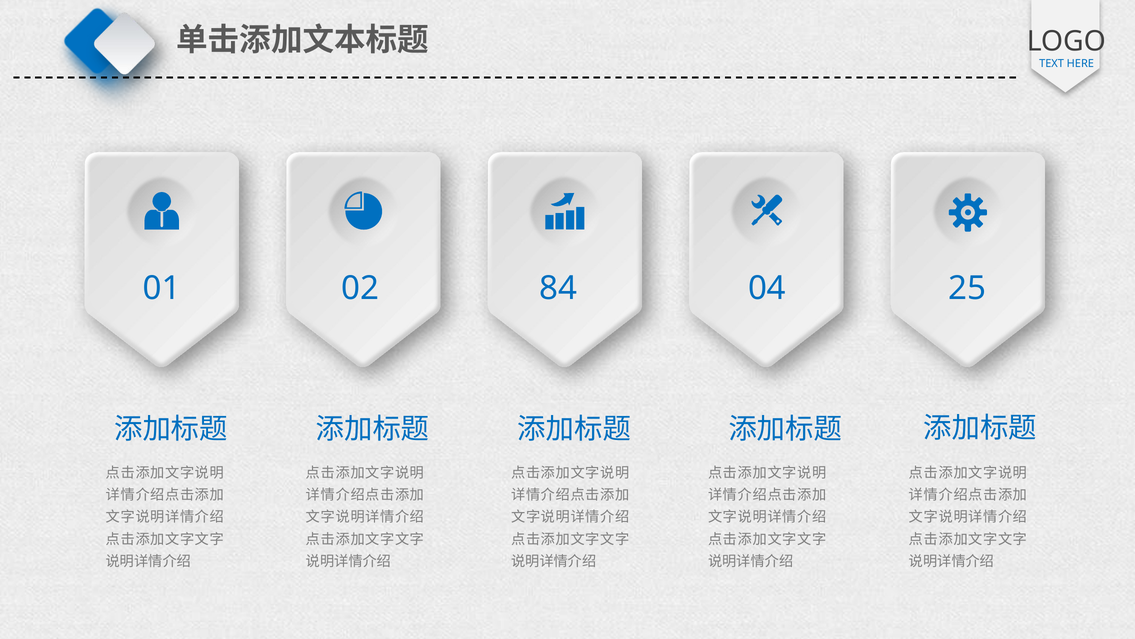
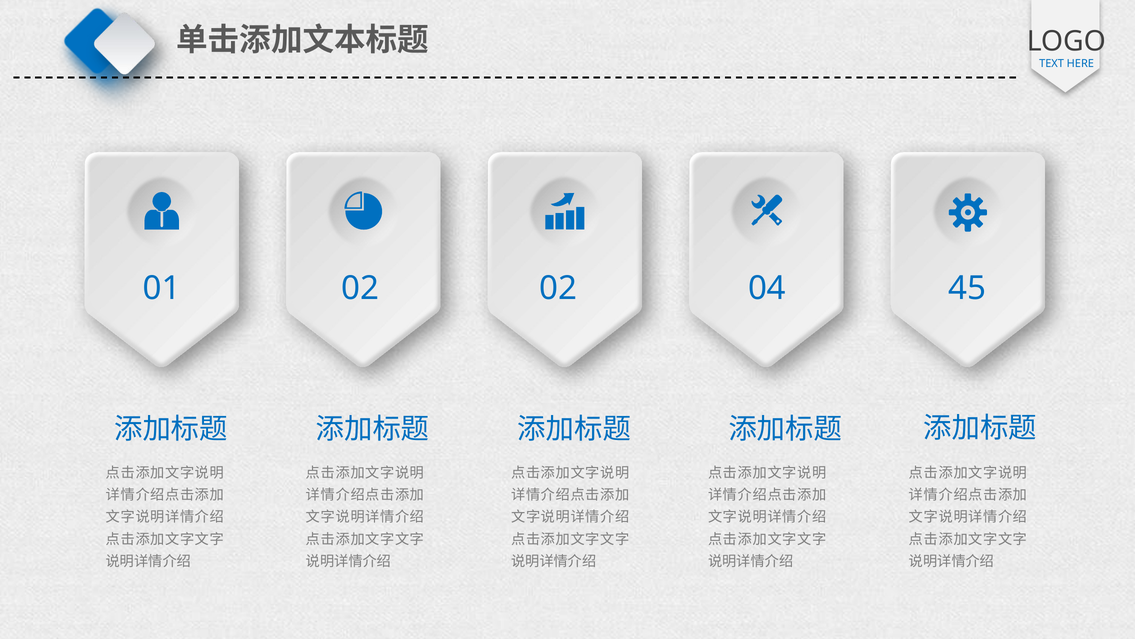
02 84: 84 -> 02 (558, 288)
25: 25 -> 45 (967, 288)
